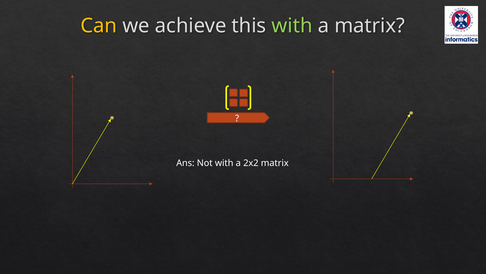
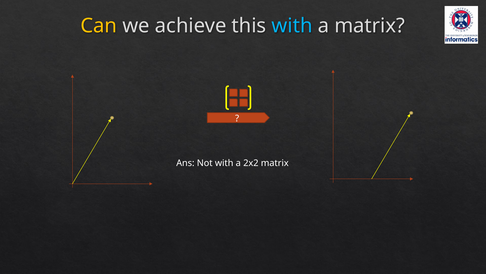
with colour: light green -> light blue (292, 26)
